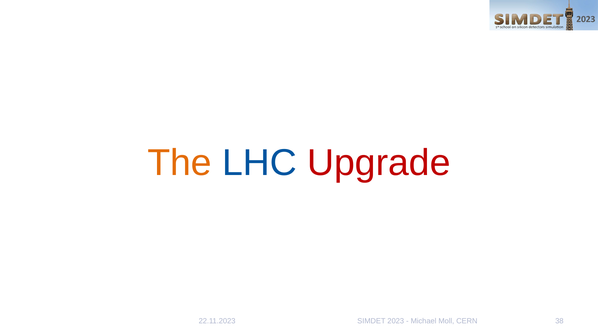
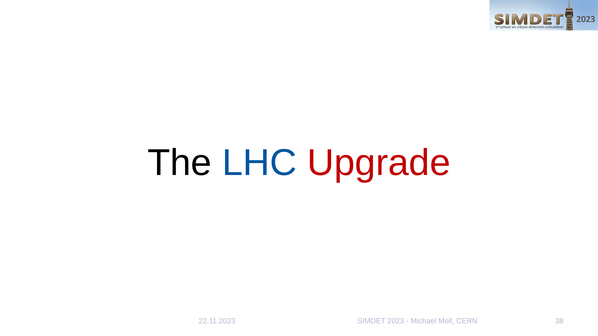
The colour: orange -> black (180, 163)
